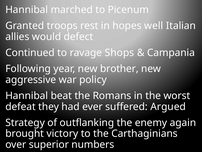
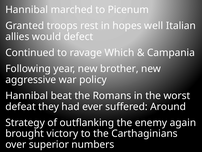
Shops: Shops -> Which (119, 53)
Argued: Argued -> Around (168, 106)
